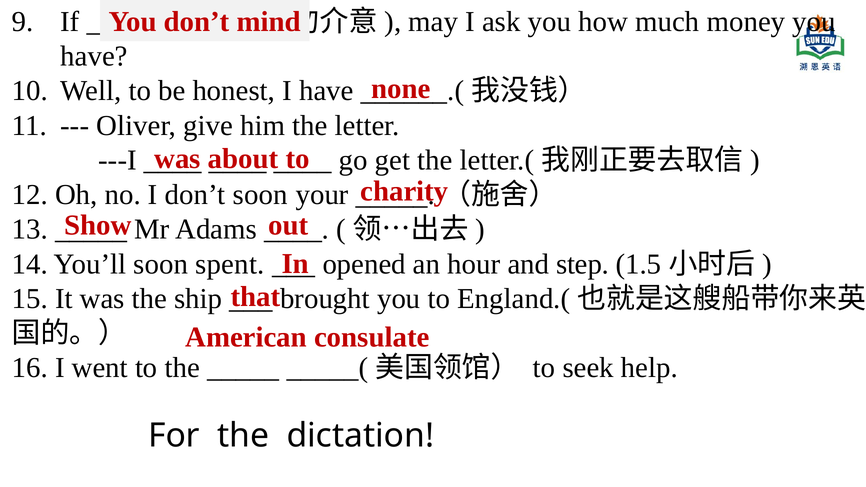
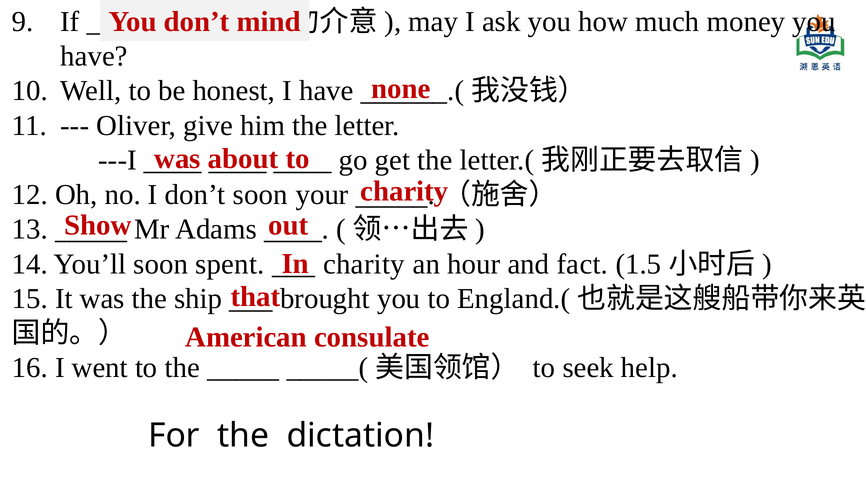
opened: opened -> charity (364, 264)
step: step -> fact (582, 264)
